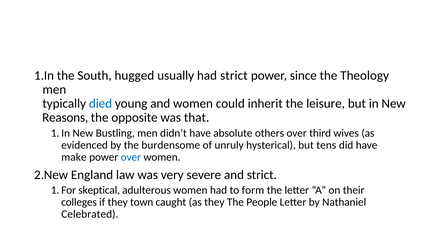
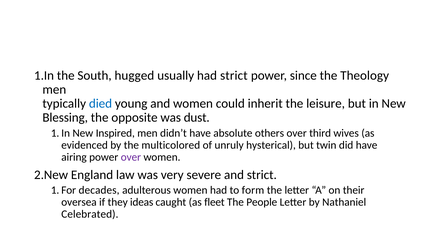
Reasons: Reasons -> Blessing (65, 118)
that: that -> dust (197, 118)
Bustling: Bustling -> Inspired (115, 133)
burdensome: burdensome -> multicolored (171, 145)
tens: tens -> twin (326, 145)
make: make -> airing (74, 157)
over colour: blue -> purple (131, 157)
skeptical: skeptical -> decades (99, 190)
colleges: colleges -> oversea (79, 203)
town: town -> ideas (142, 203)
as they: they -> fleet (214, 203)
